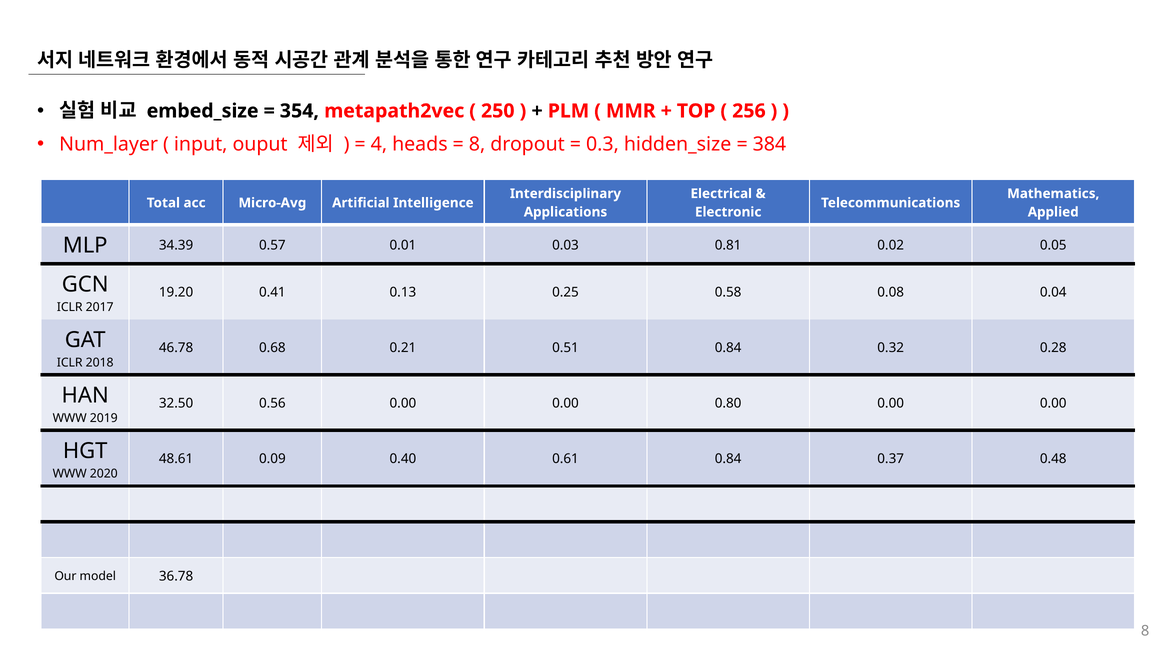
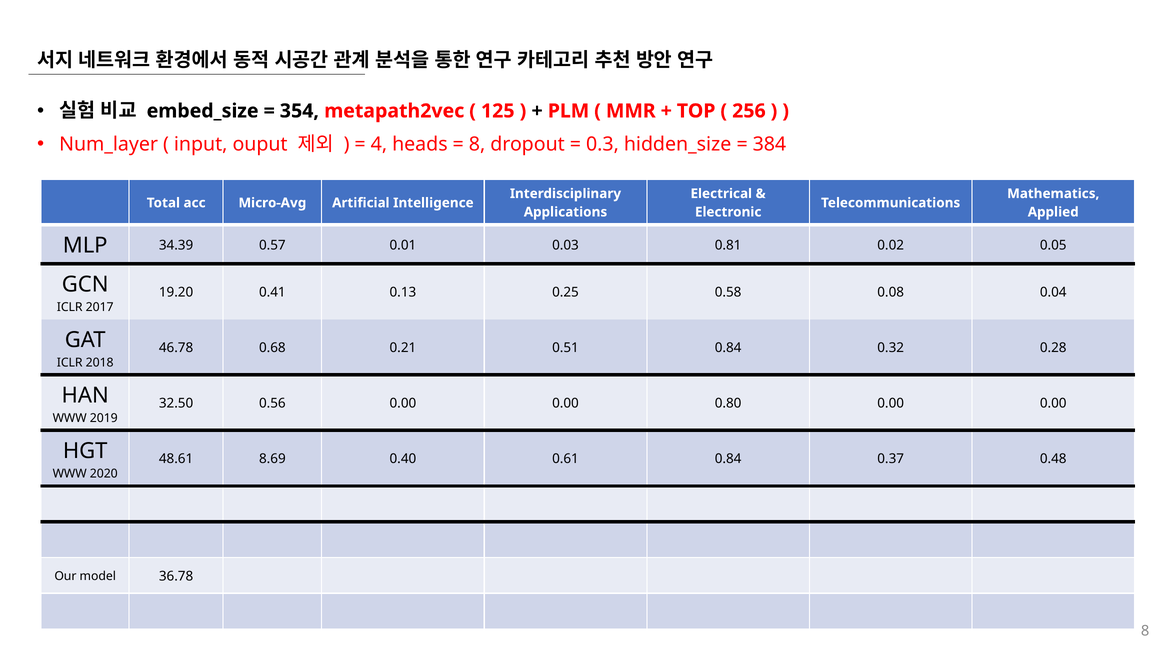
250: 250 -> 125 (498, 111)
0.09: 0.09 -> 8.69 (272, 459)
